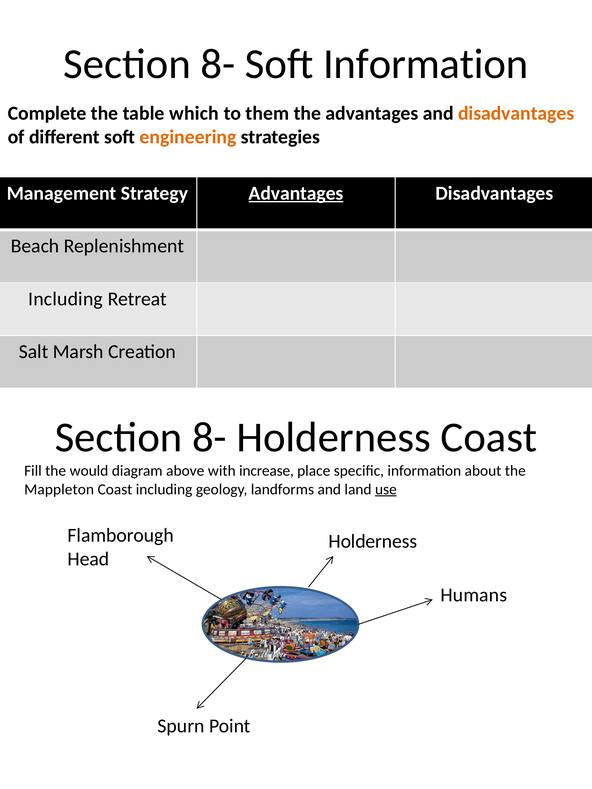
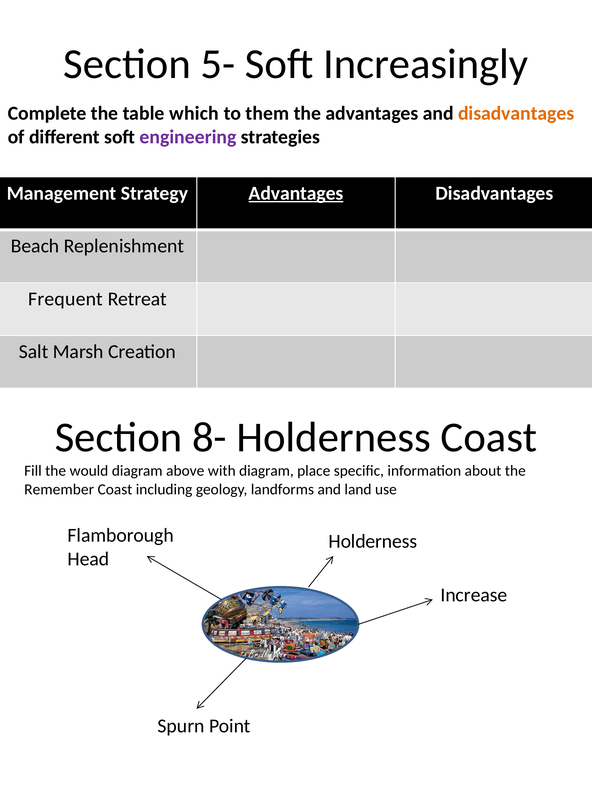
8-: 8- -> 5- (218, 64)
Soft Information: Information -> Increasingly (426, 64)
engineering colour: orange -> purple (188, 137)
Including: Including -> Frequent (66, 299)
with increase: increase -> diagram (266, 471)
Mappleton: Mappleton -> Remember (59, 490)
use underline: present -> none (386, 490)
Humans: Humans -> Increase (474, 595)
